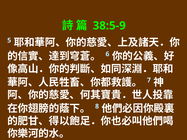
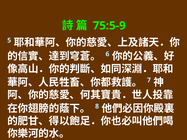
38:5-9: 38:5-9 -> 75:5-9 (109, 26)
